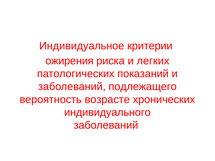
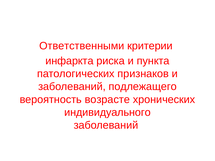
Индивидуальное: Индивидуальное -> Ответственными (82, 46)
ожирения: ожирения -> инфаркта (69, 61)
легких: легких -> пункта (153, 61)
показаний: показаний -> признаков (143, 74)
